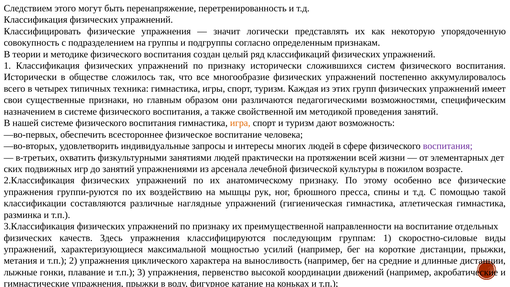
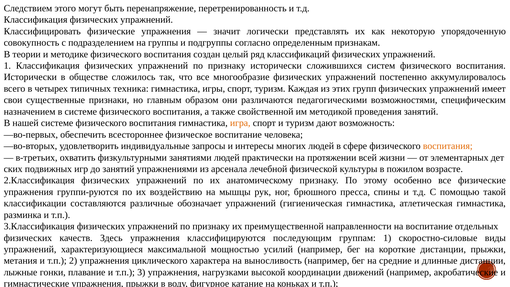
воспитания colour: purple -> orange (448, 146)
наглядные: наглядные -> обозначает (200, 203)
первенство: первенство -> нагрузками (225, 272)
